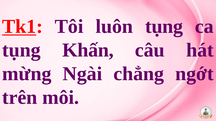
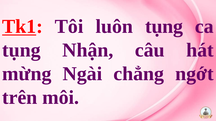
Khấn: Khấn -> Nhận (88, 50)
